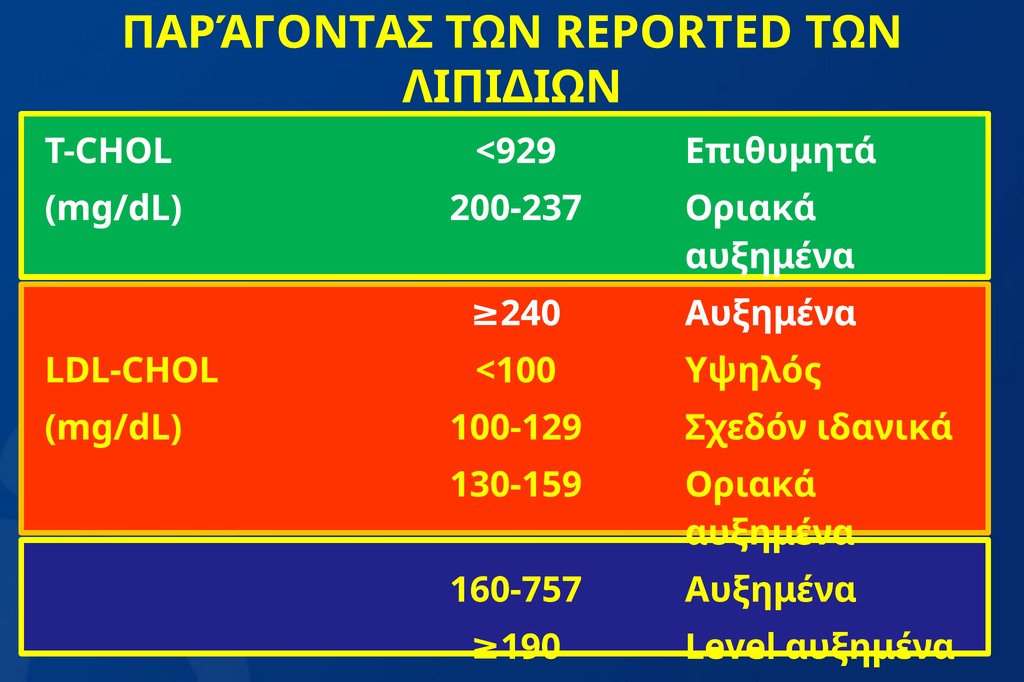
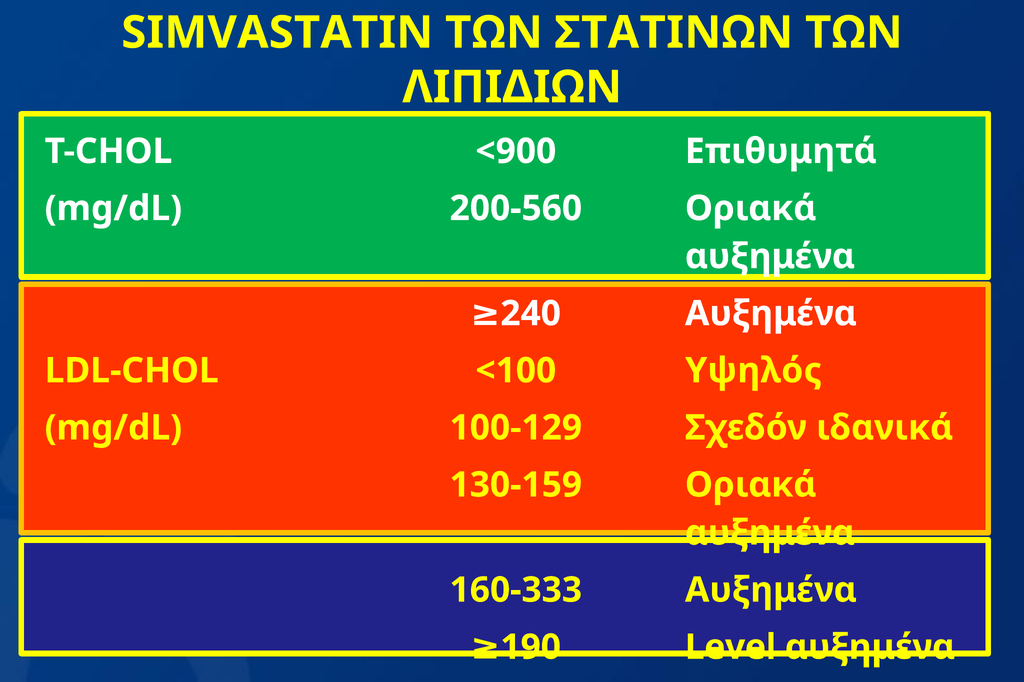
ΠΑΡΆΓΟΝΤΑΣ: ΠΑΡΆΓΟΝΤΑΣ -> SIMVASTATIN (277, 33)
REPORTED: REPORTED -> ΣΤΑΤΙΝΩΝ (674, 33)
<929: <929 -> <900 (516, 151)
200-237: 200-237 -> 200-560 (516, 209)
160-757: 160-757 -> 160-333 (516, 591)
